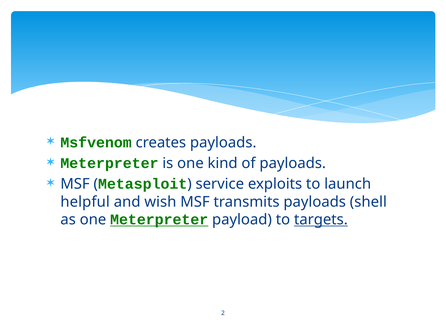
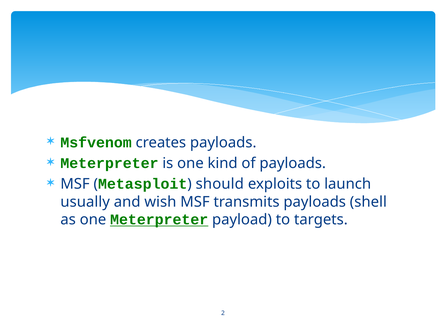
service: service -> should (220, 184)
helpful: helpful -> usually (85, 202)
targets underline: present -> none (321, 220)
